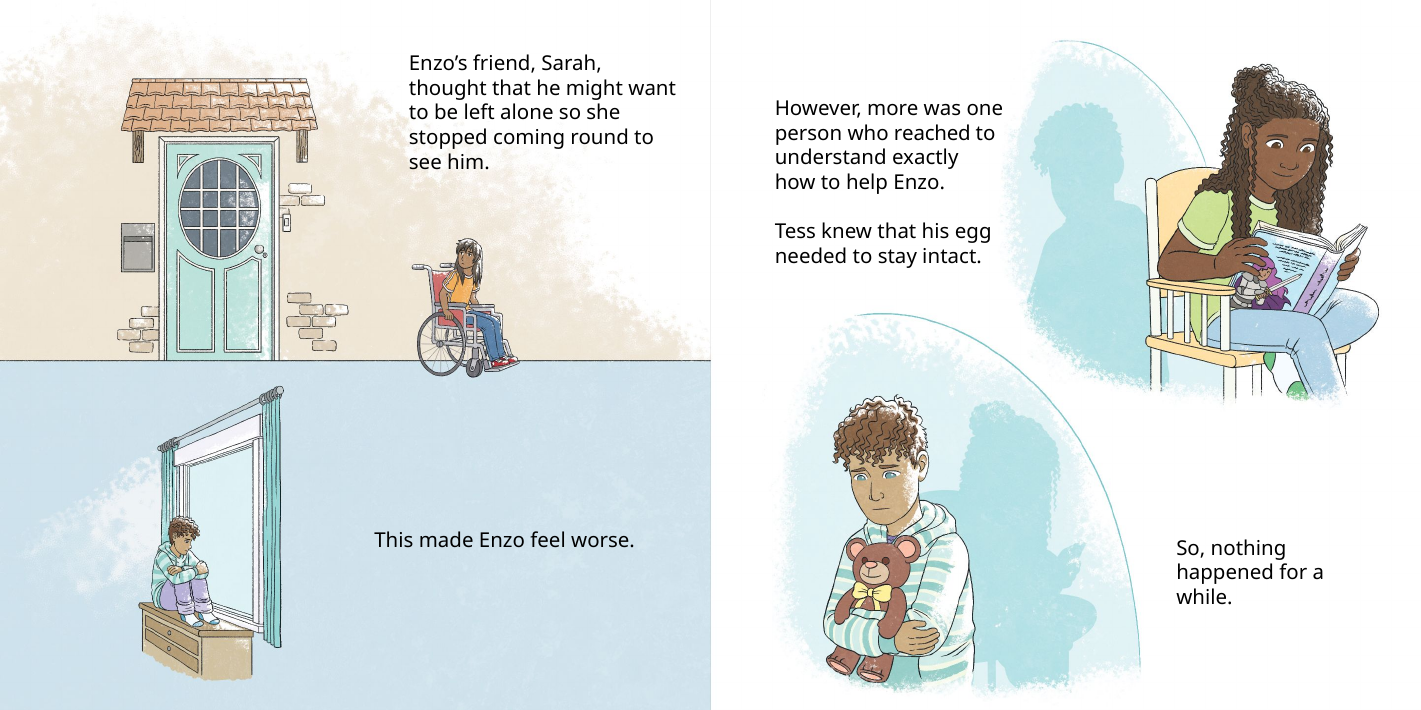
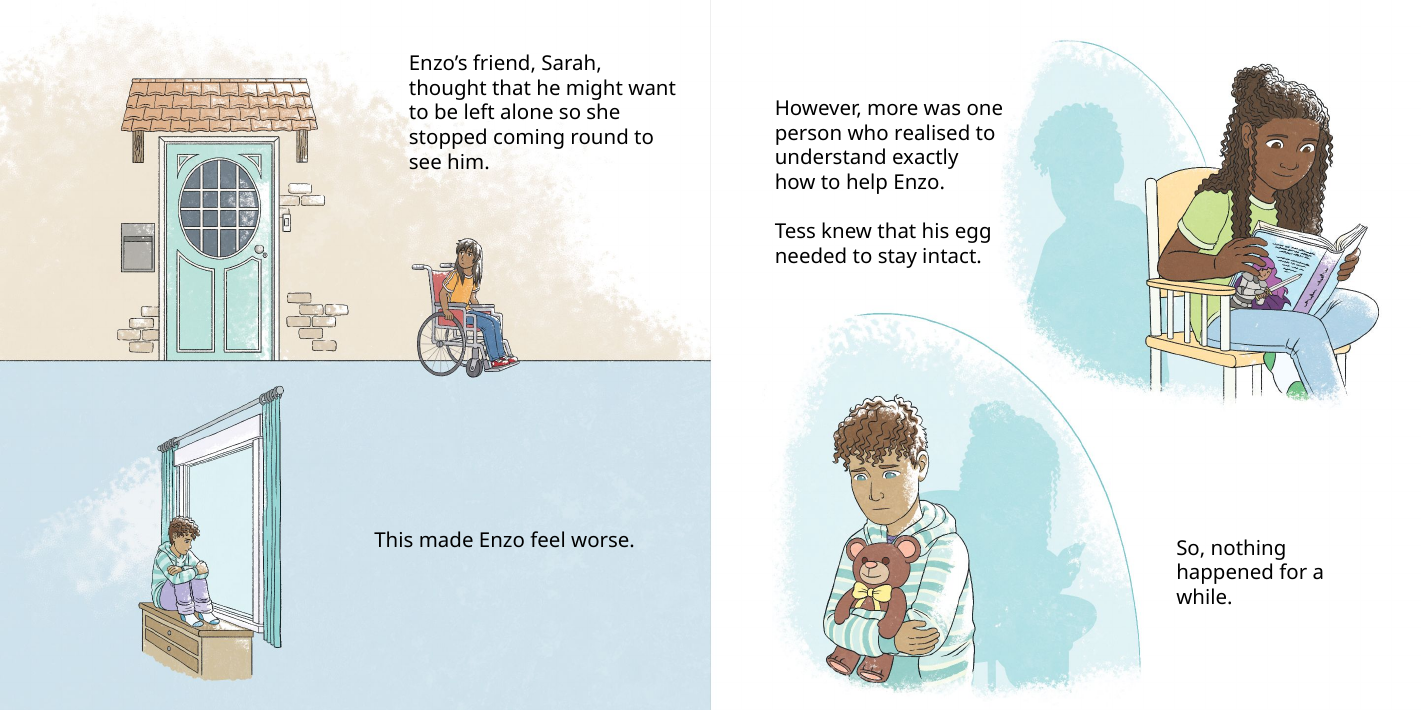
reached: reached -> realised (932, 134)
